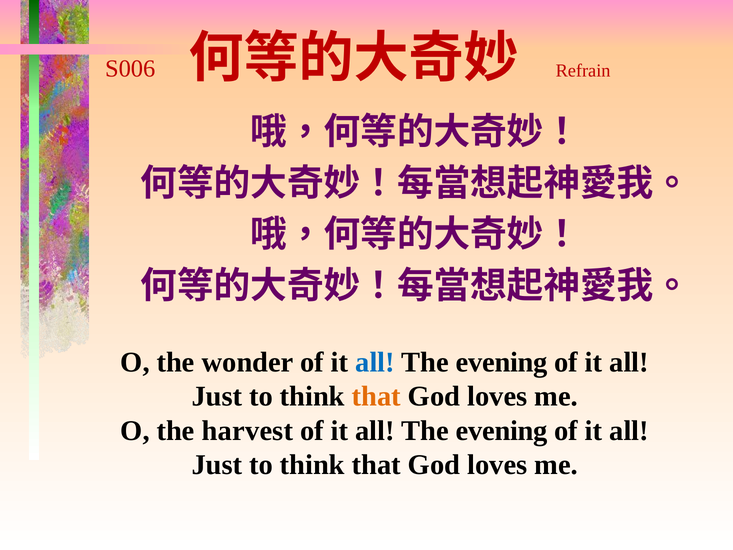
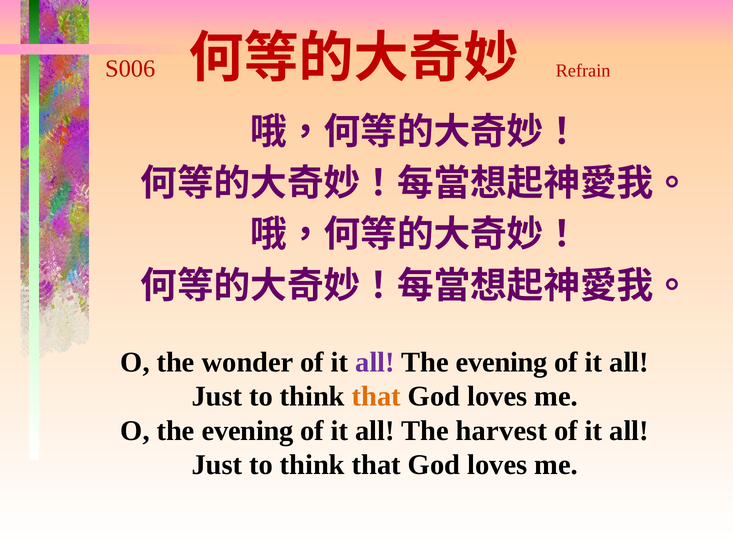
all colour: blue -> purple (375, 362)
O the harvest: harvest -> evening (248, 431)
evening: evening -> harvest (502, 431)
